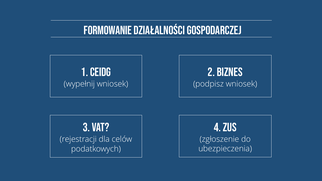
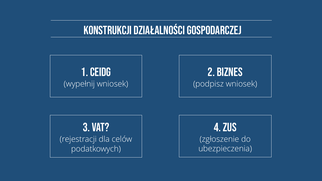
formowanie: formowanie -> konstrukcji (108, 30)
